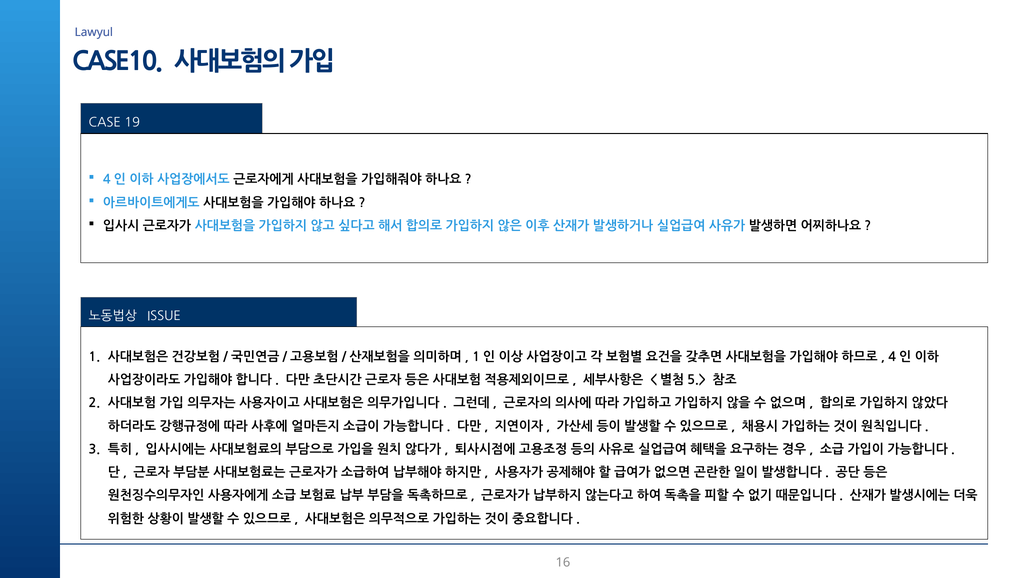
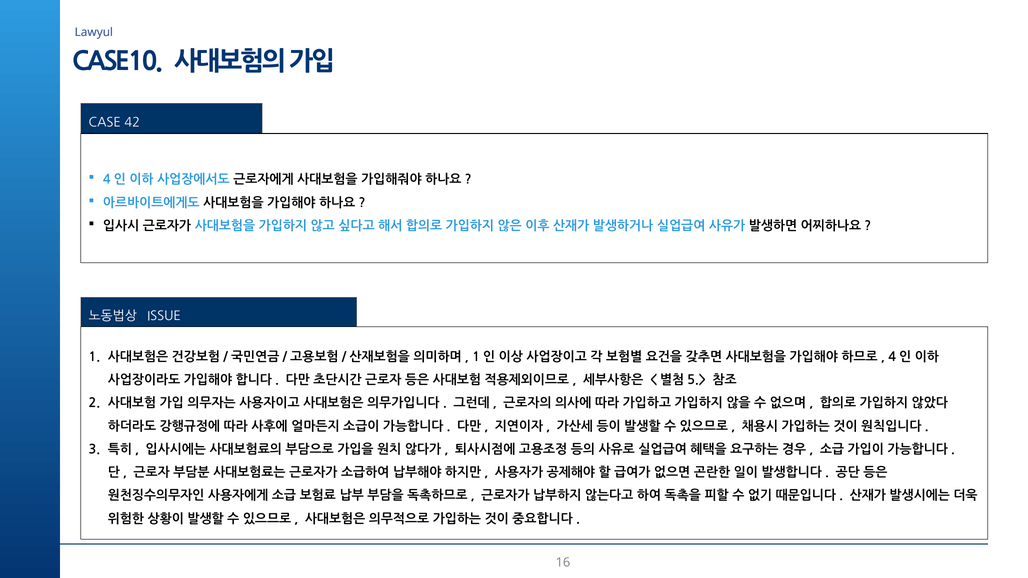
19: 19 -> 42 (132, 122)
